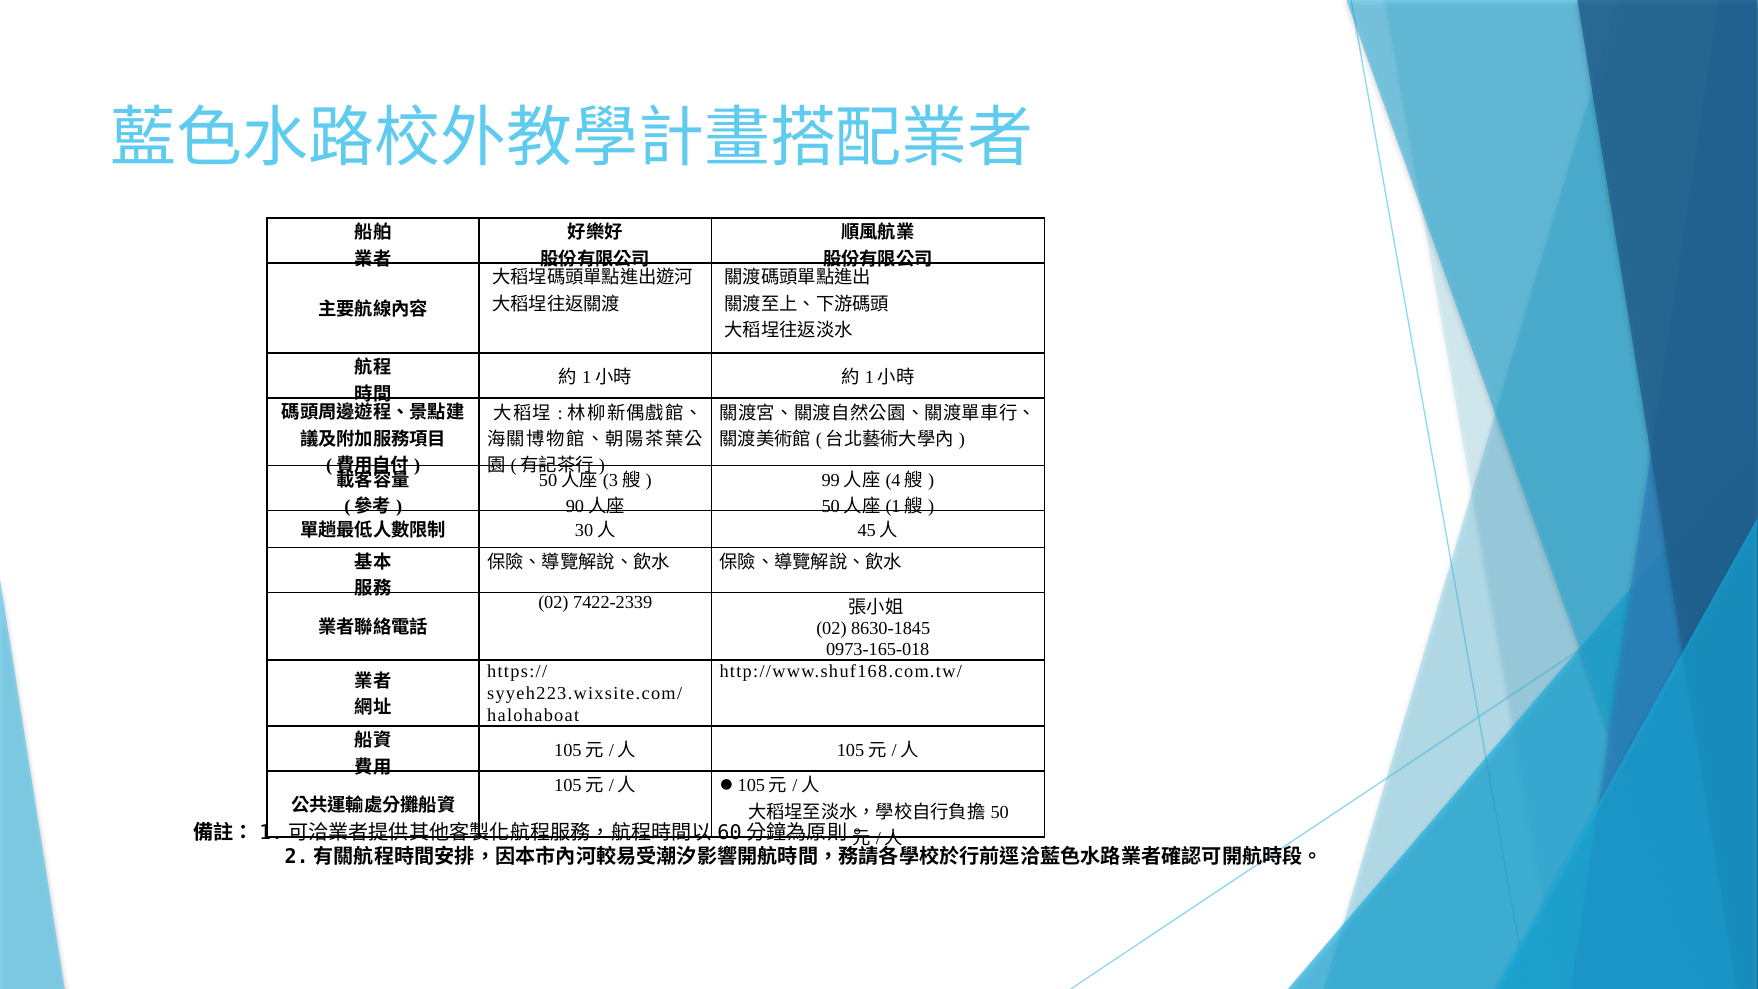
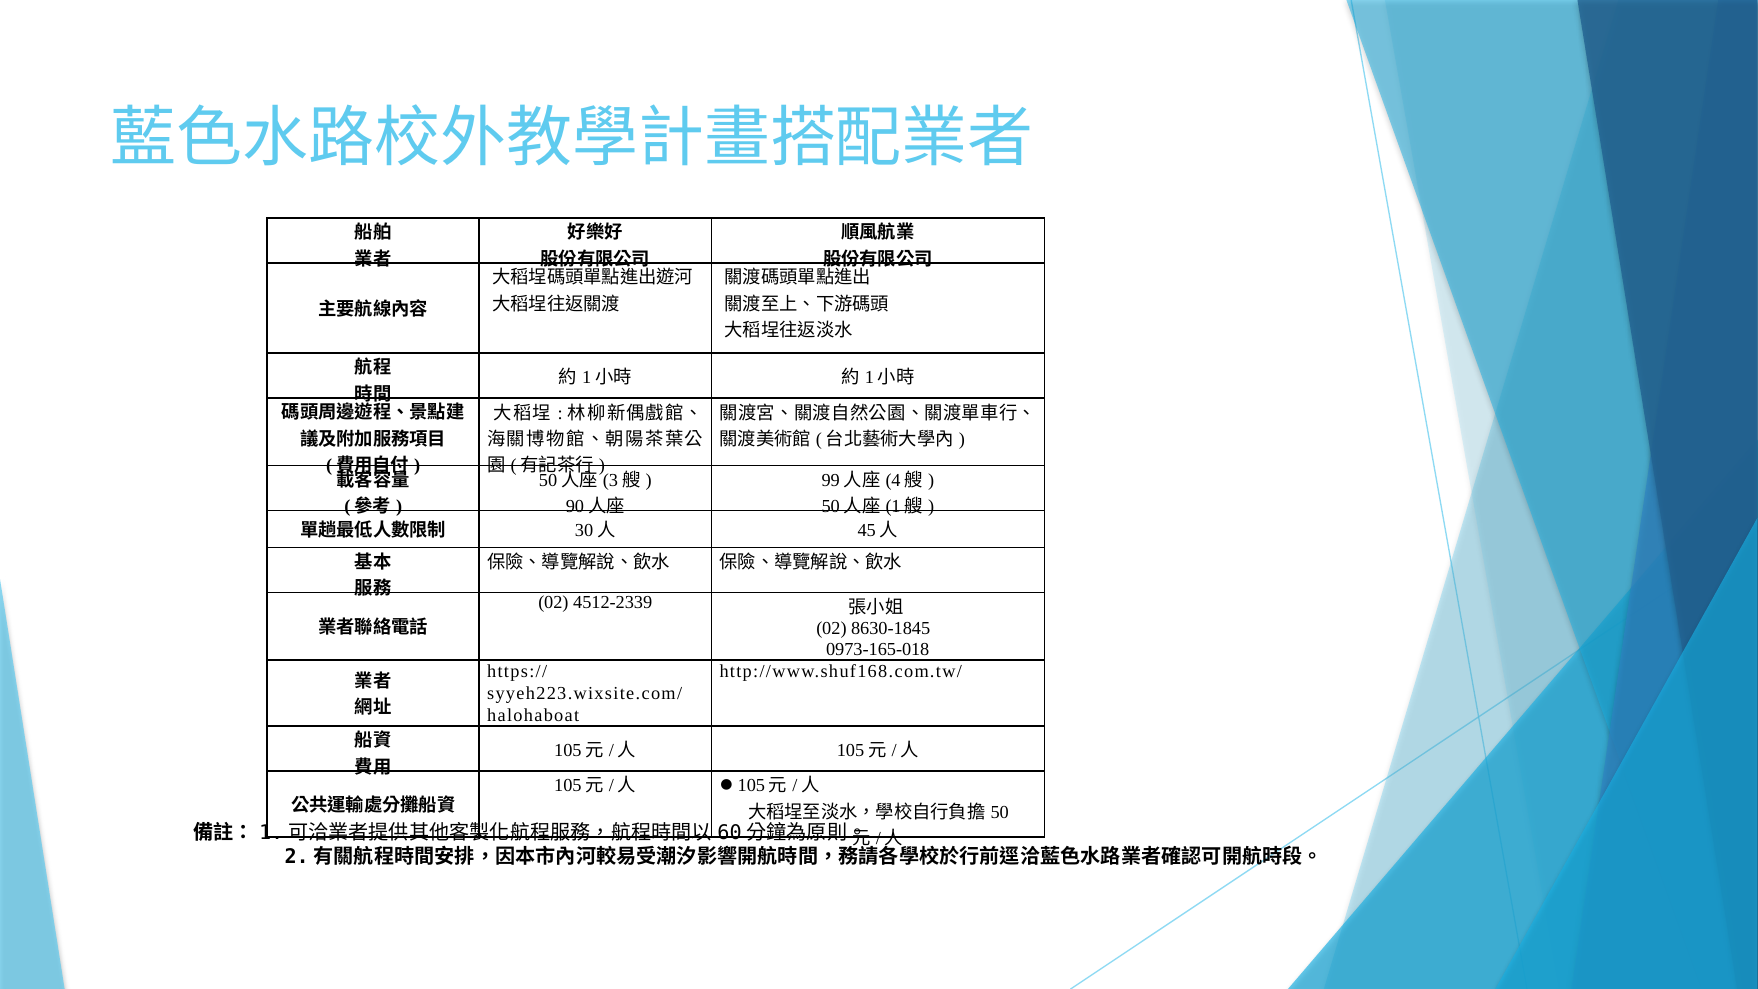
7422-2339: 7422-2339 -> 4512-2339 (613, 602)
